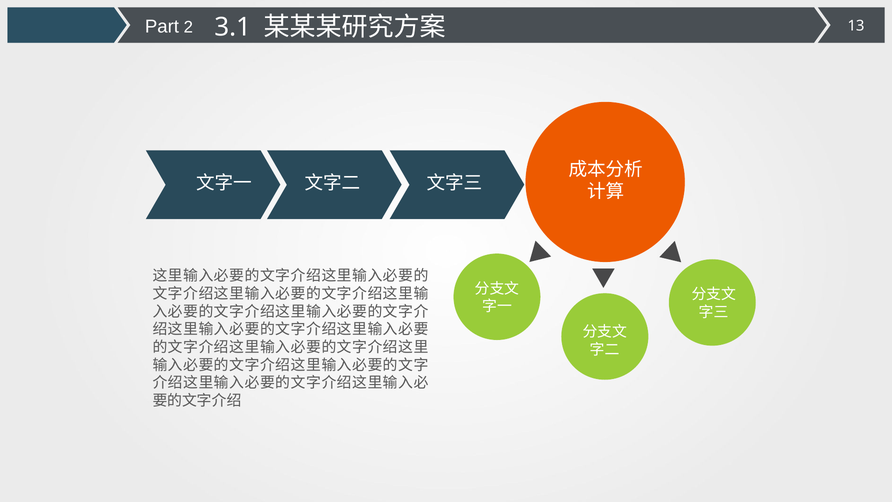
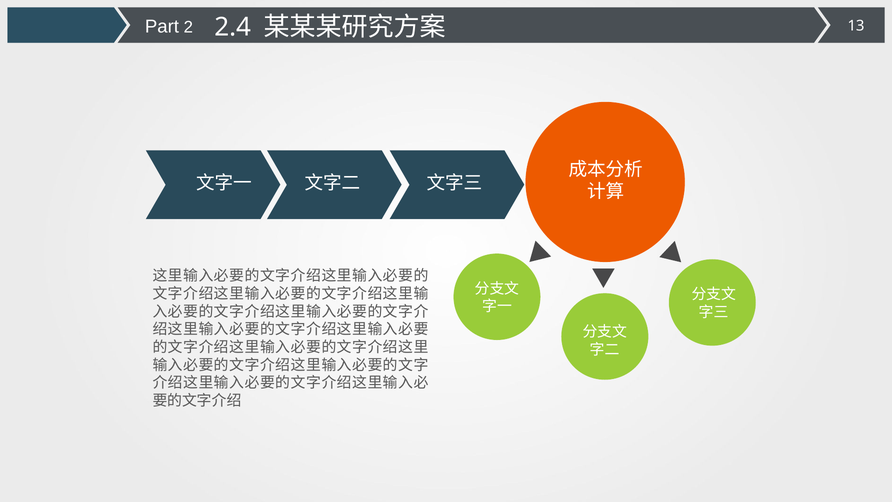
3.1: 3.1 -> 2.4 (233, 27)
